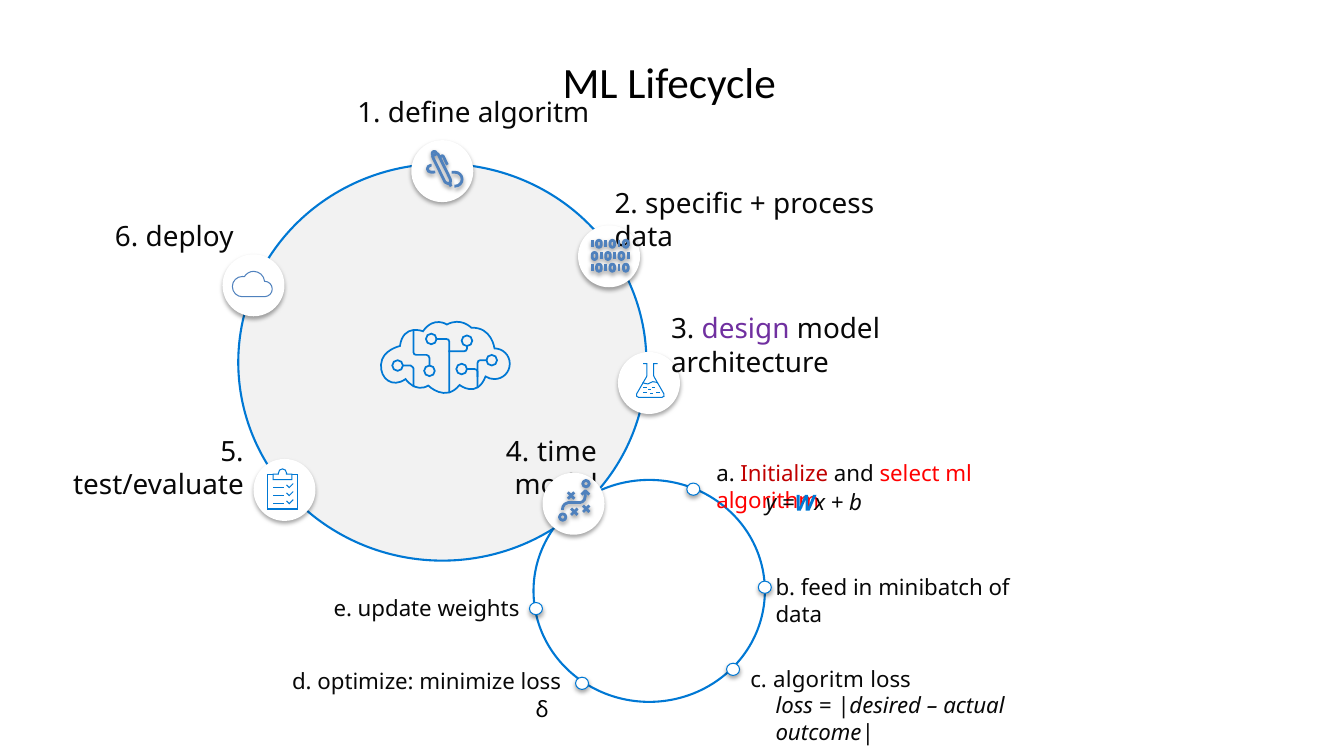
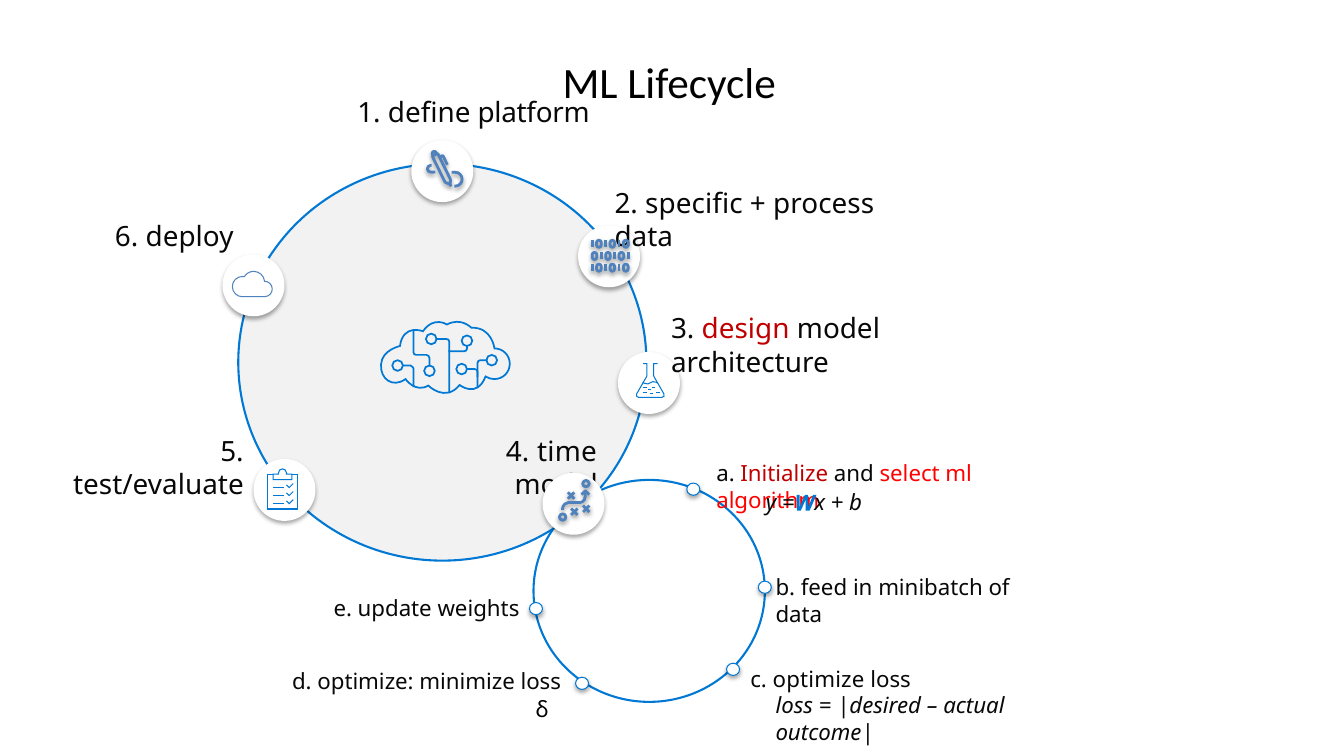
define algoritm: algoritm -> platform (534, 113)
design colour: purple -> red (746, 330)
c algoritm: algoritm -> optimize (819, 681)
